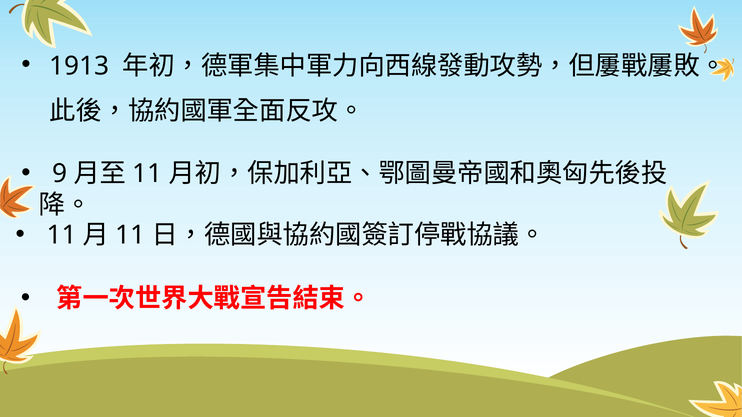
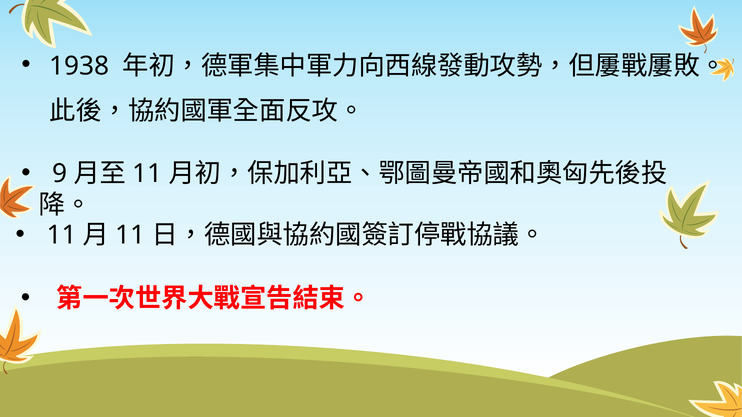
1913: 1913 -> 1938 (79, 66)
